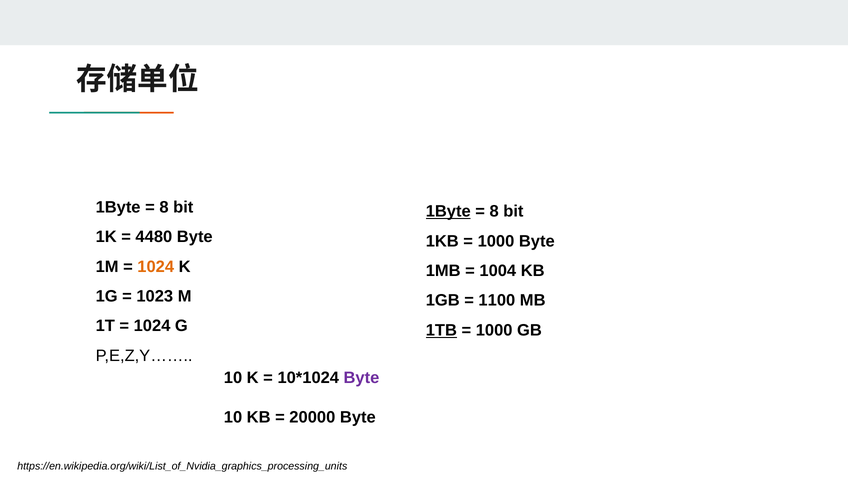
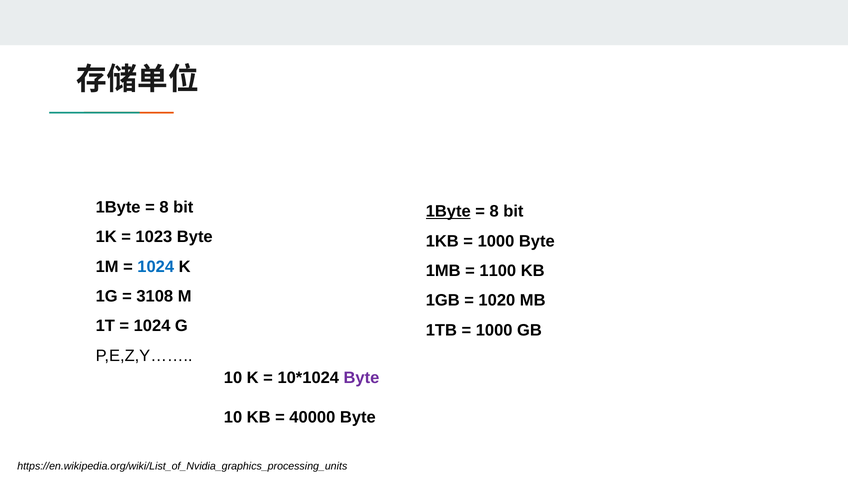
4480: 4480 -> 1023 (154, 237)
1024 colour: orange -> blue (156, 267)
1004: 1004 -> 1100 (498, 271)
1023: 1023 -> 3108 (155, 296)
1100: 1100 -> 1020 (497, 301)
1TB underline: present -> none (441, 330)
20000: 20000 -> 40000 (312, 417)
